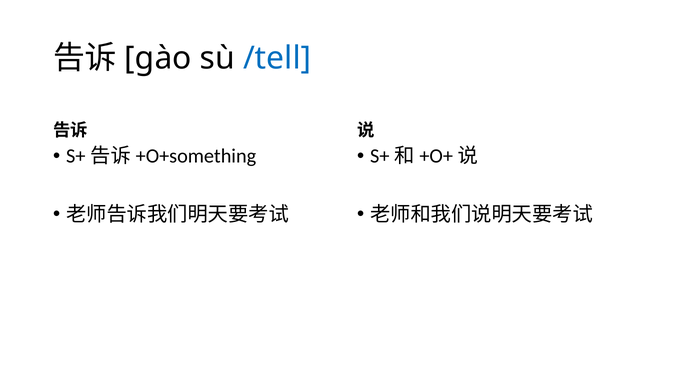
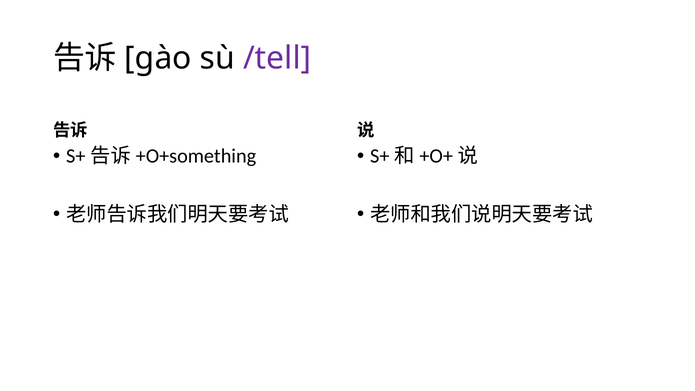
/tell colour: blue -> purple (277, 58)
